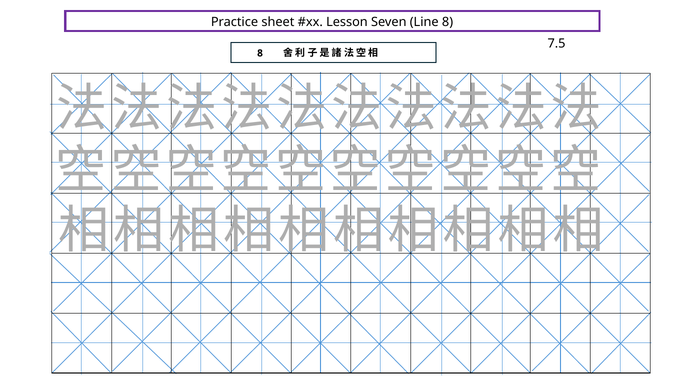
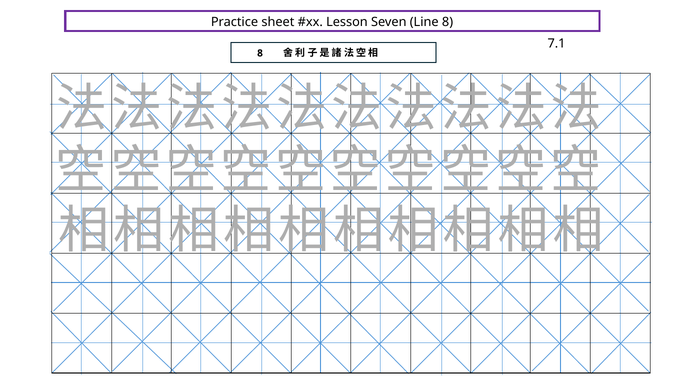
7.5: 7.5 -> 7.1 (557, 44)
